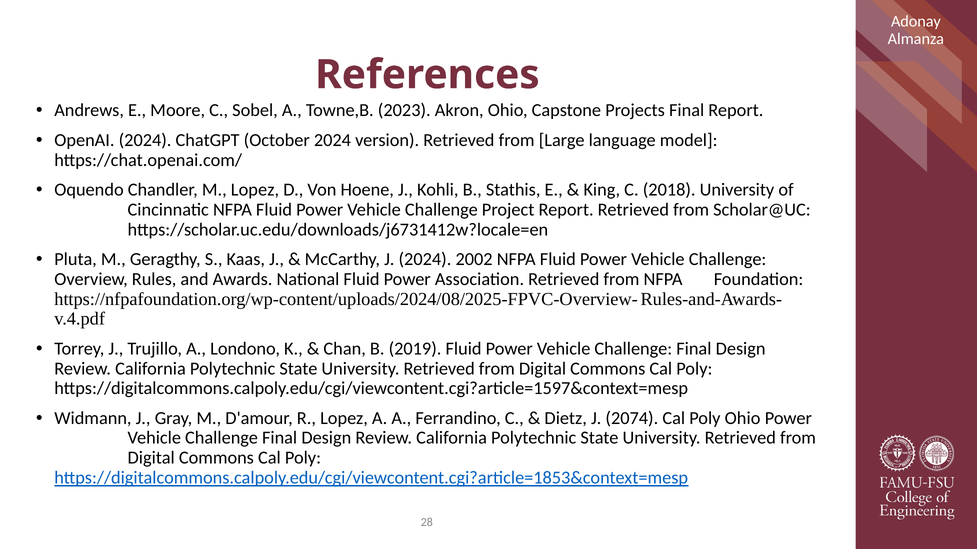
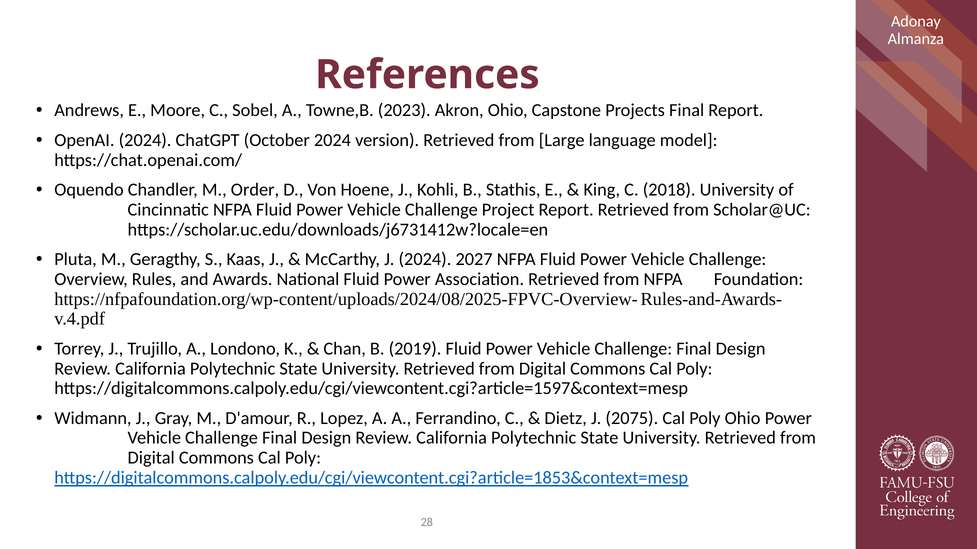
M Lopez: Lopez -> Order (255, 190)
2002: 2002 -> 2027 (474, 260)
2074: 2074 -> 2075 (632, 419)
